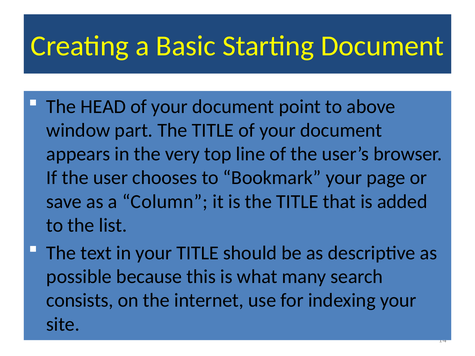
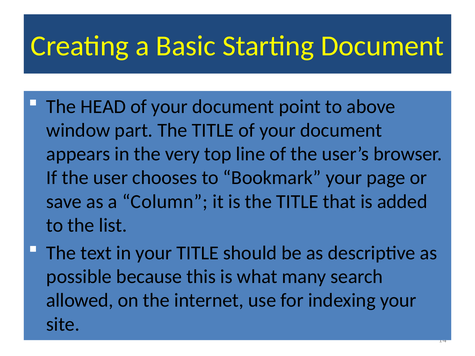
consists: consists -> allowed (80, 301)
